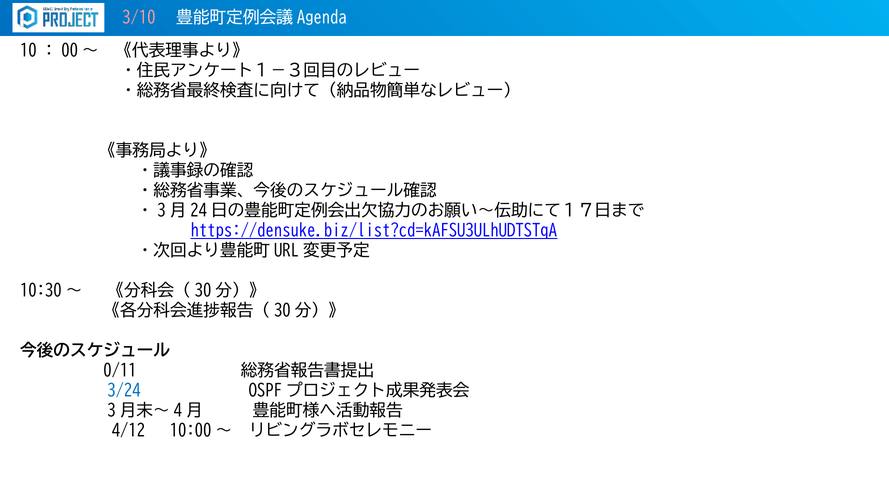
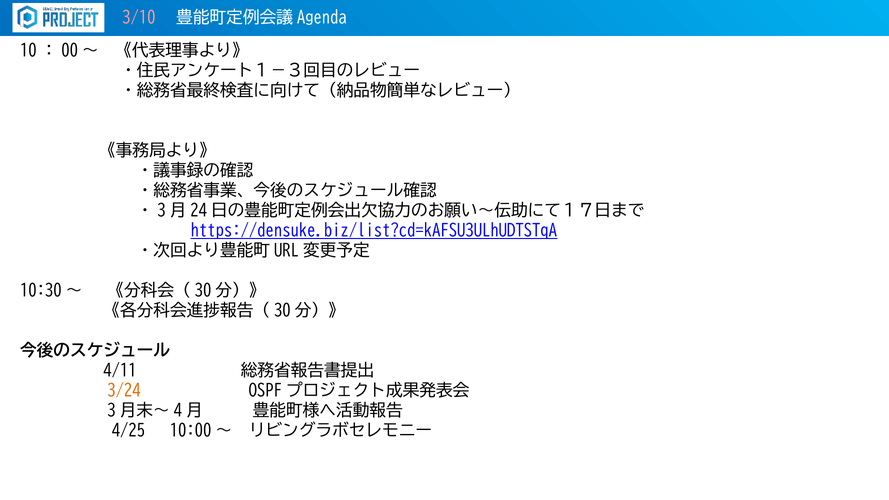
0/11: 0/11 -> 4/11 (120, 371)
3/24 colour: blue -> orange (124, 391)
4/12: 4/12 -> 4/25 (128, 431)
